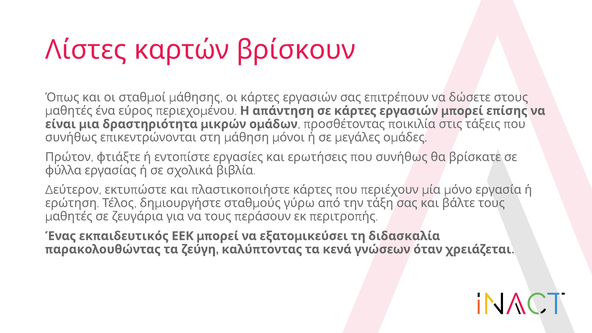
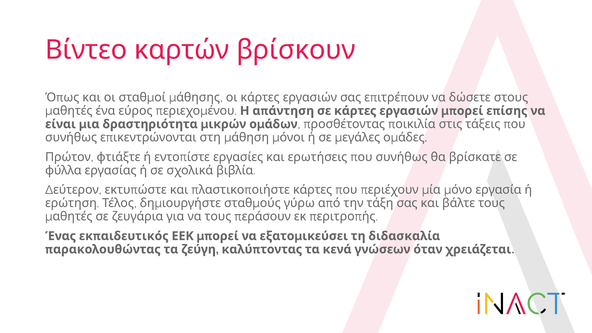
Λίστες: Λίστες -> Βίντεο (86, 50)
